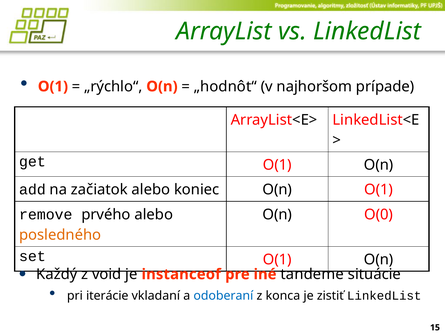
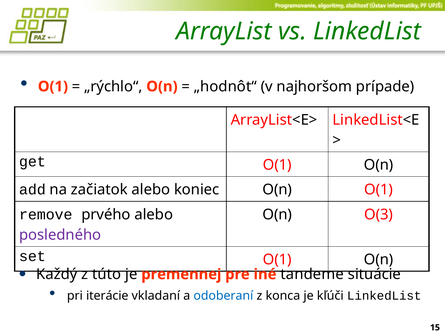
O(0: O(0 -> O(3 (379, 214)
posledného colour: orange -> purple (60, 235)
void: void -> túto (107, 274)
instanceof: instanceof -> premennej (181, 274)
zistiť: zistiť -> kľúči (330, 296)
